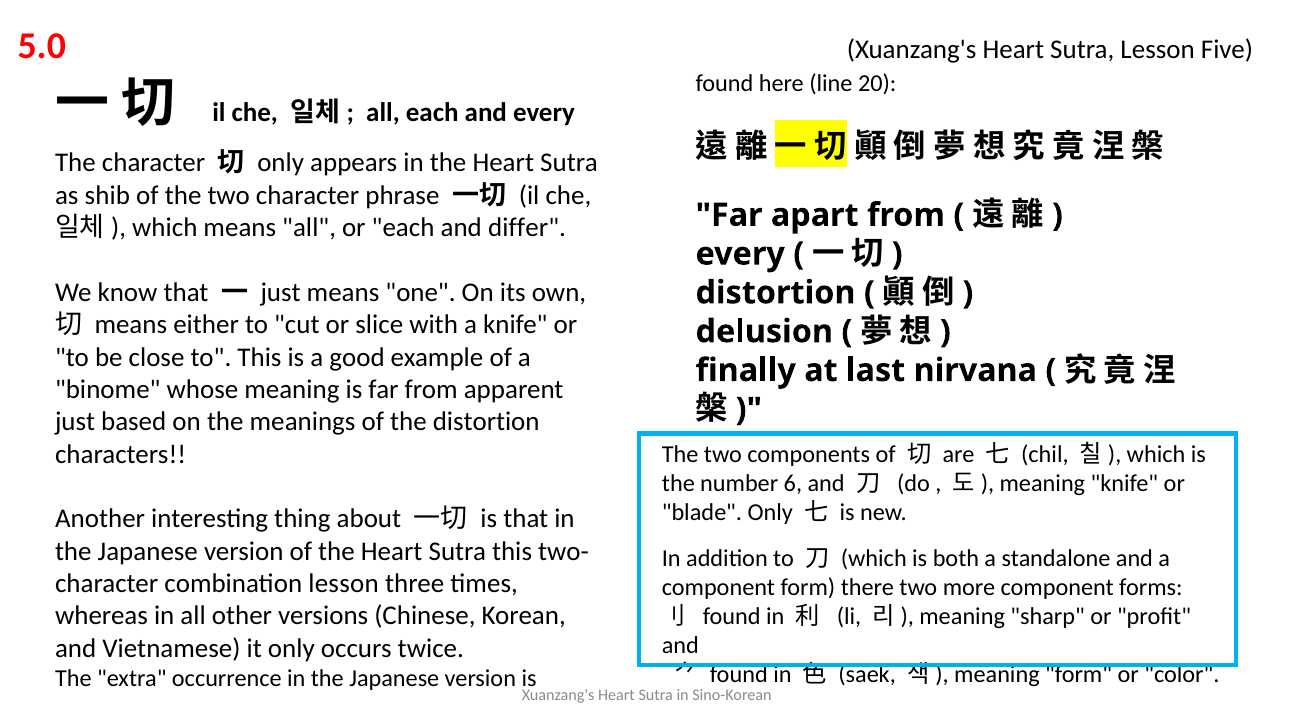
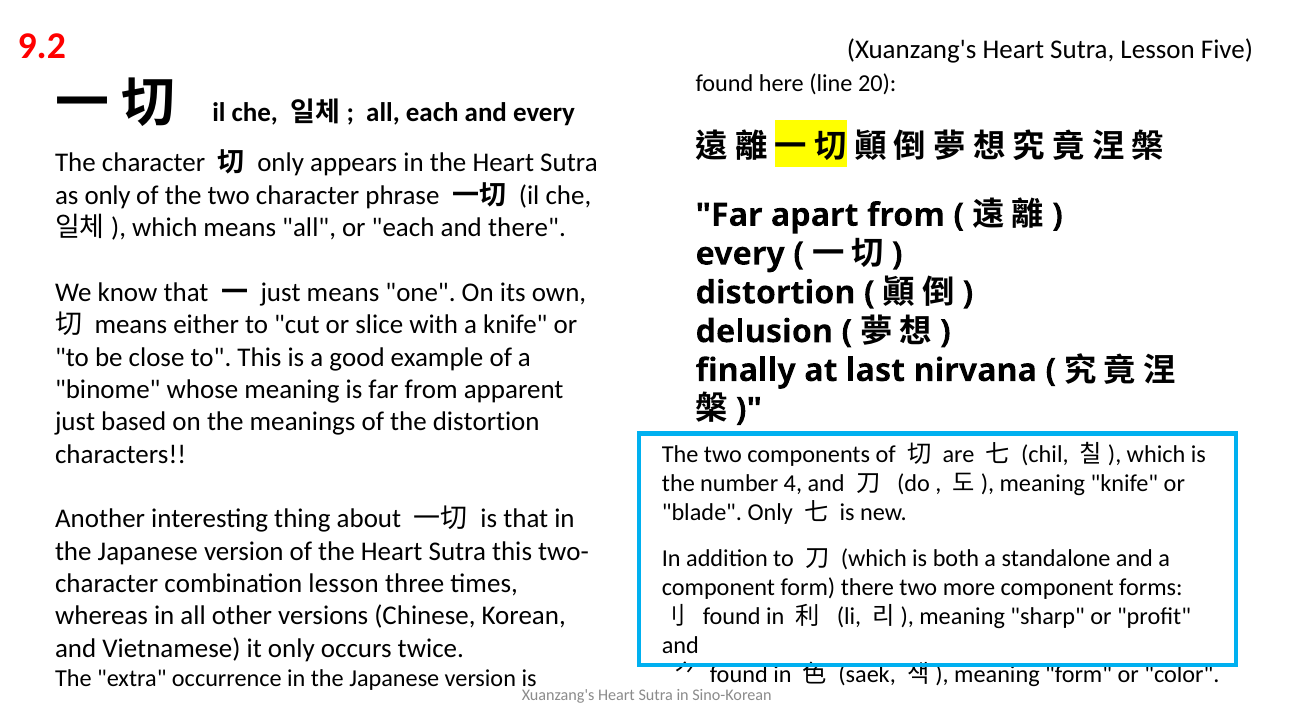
5.0: 5.0 -> 9.2 (42, 46)
as shib: shib -> only (108, 195)
and differ: differ -> there (527, 228)
6: 6 -> 4 (793, 484)
